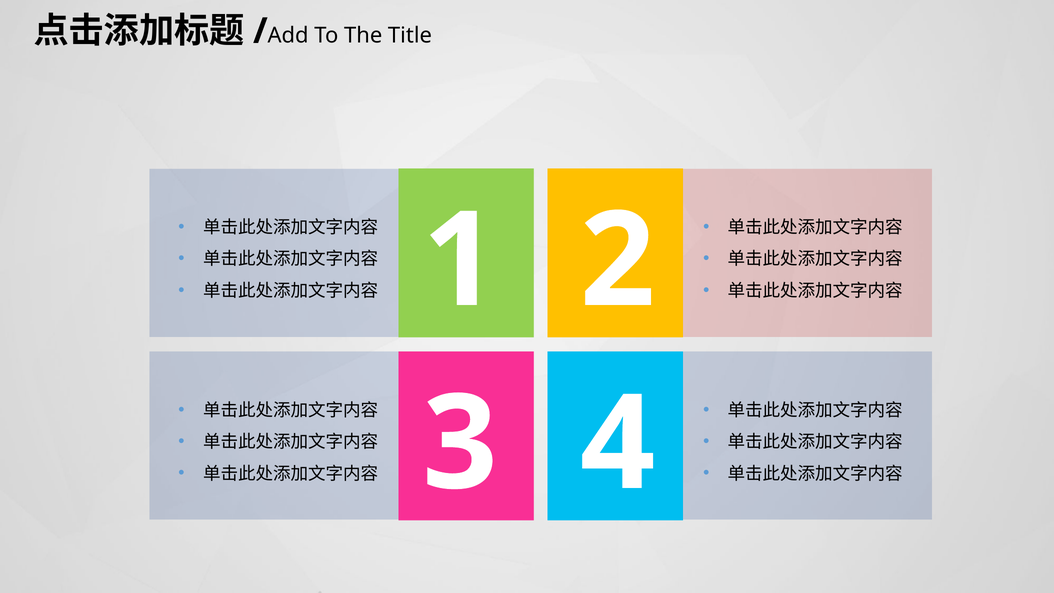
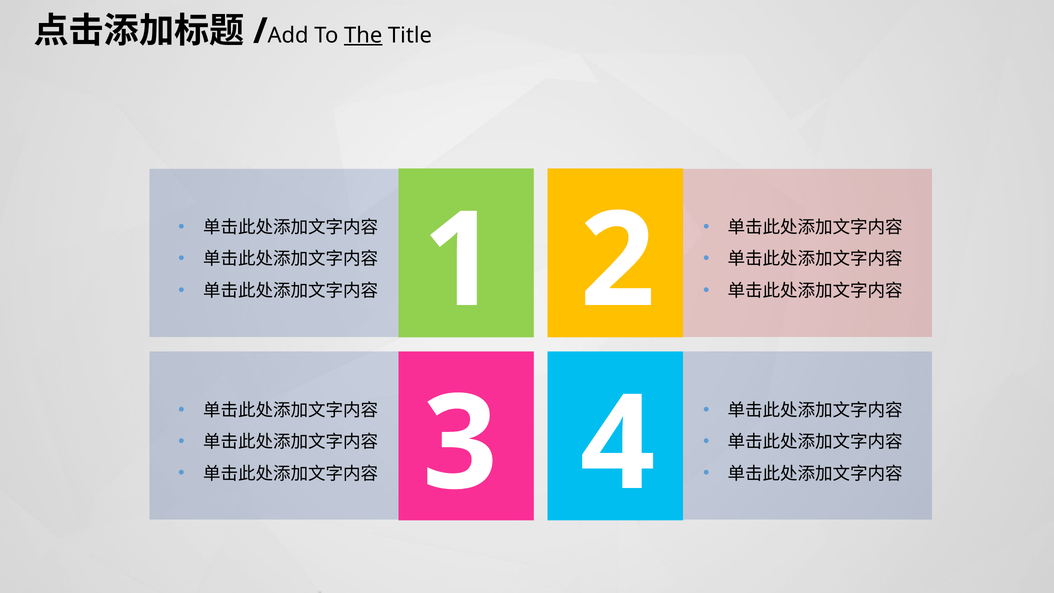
The underline: none -> present (363, 35)
